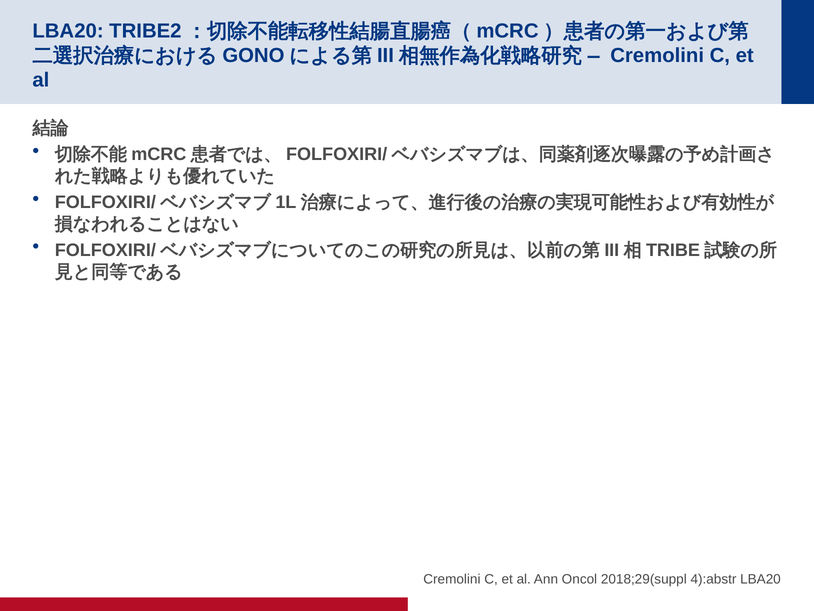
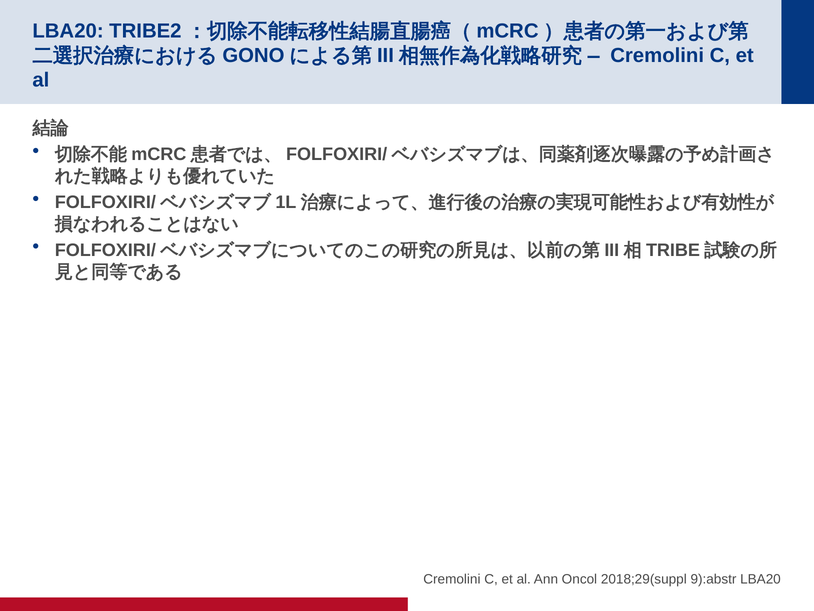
4):abstr: 4):abstr -> 9):abstr (713, 579)
